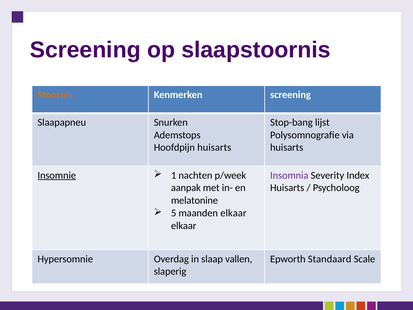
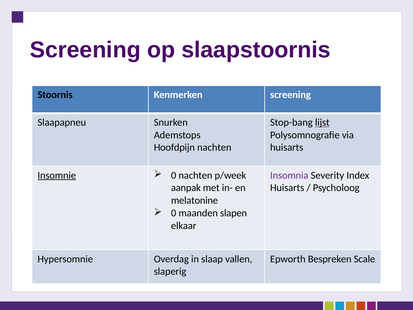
Stoornis colour: orange -> black (55, 95)
lijst underline: none -> present (322, 122)
Hoofdpijn huisarts: huisarts -> nachten (214, 147)
1: 1 -> 0 (174, 175)
5: 5 -> 0 (174, 213)
maanden elkaar: elkaar -> slapen (234, 213)
Standaard: Standaard -> Bespreken (330, 259)
